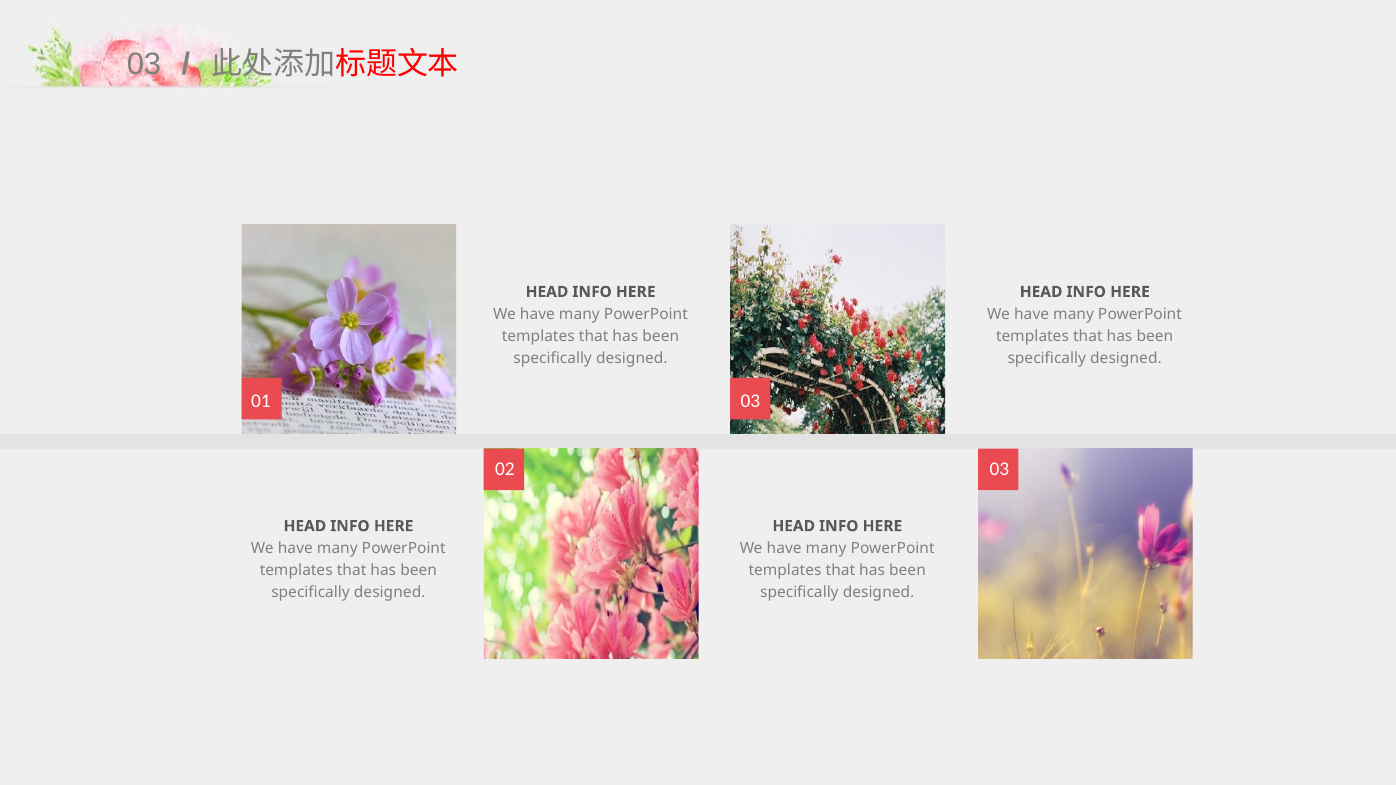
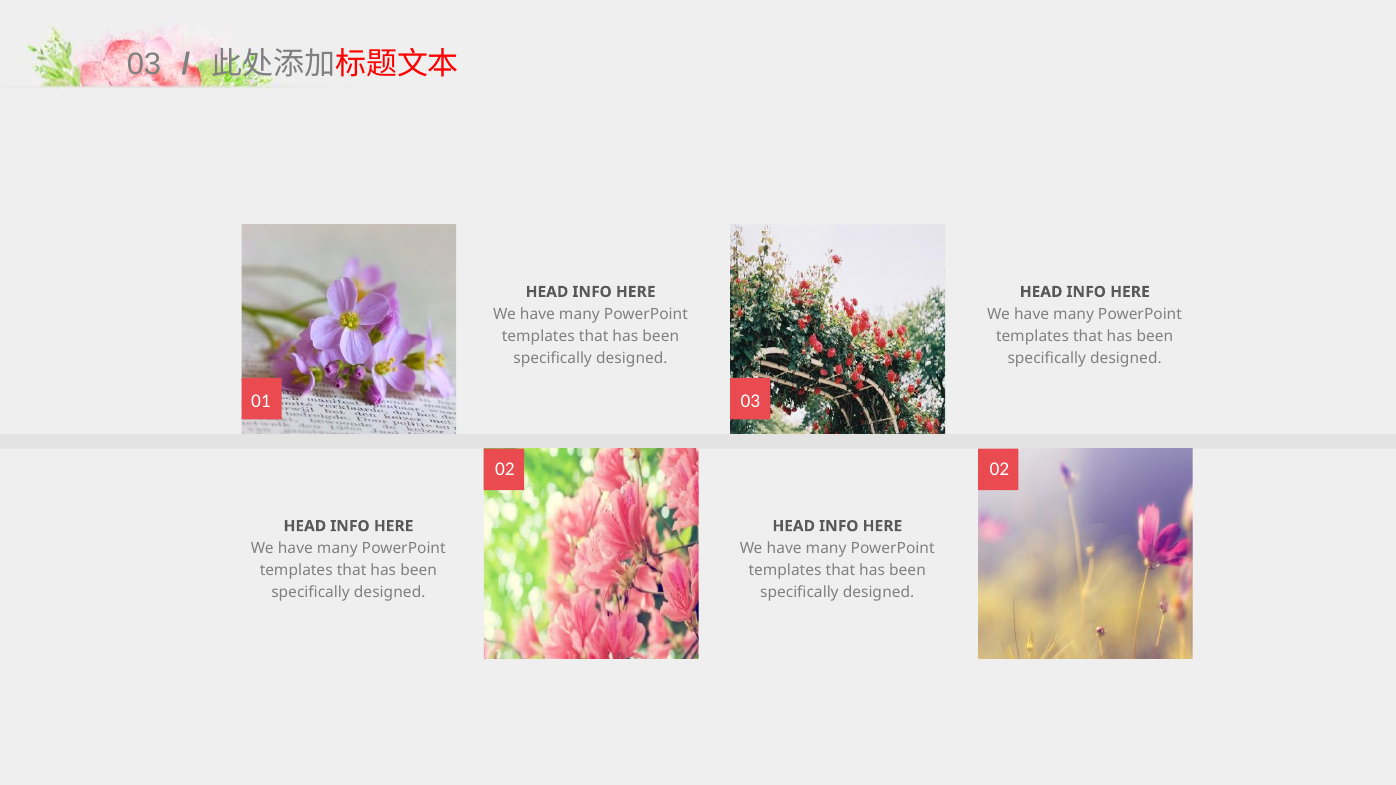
02 03: 03 -> 02 (999, 469)
